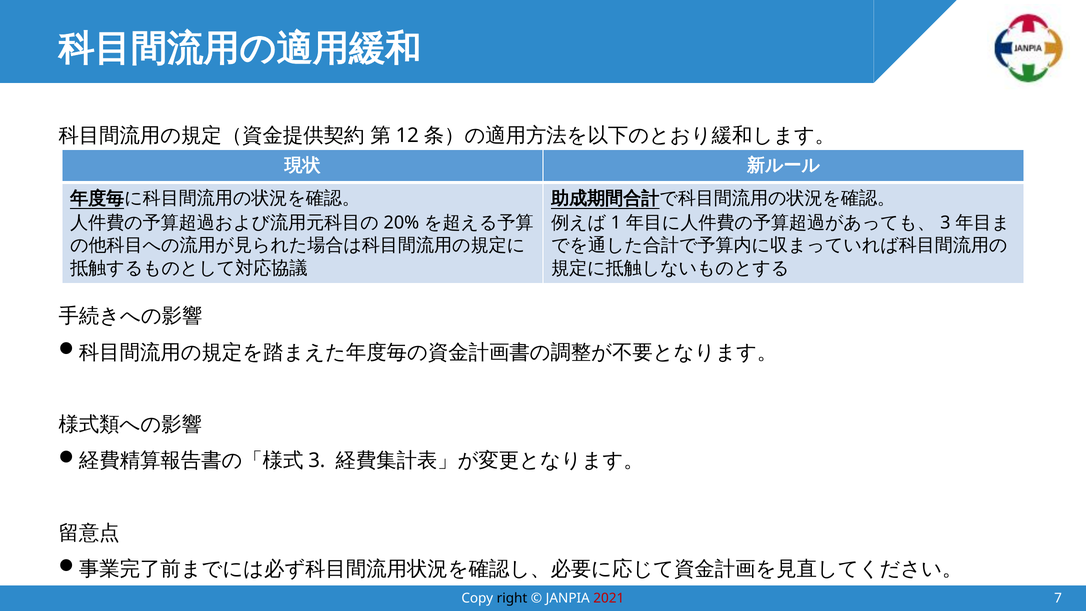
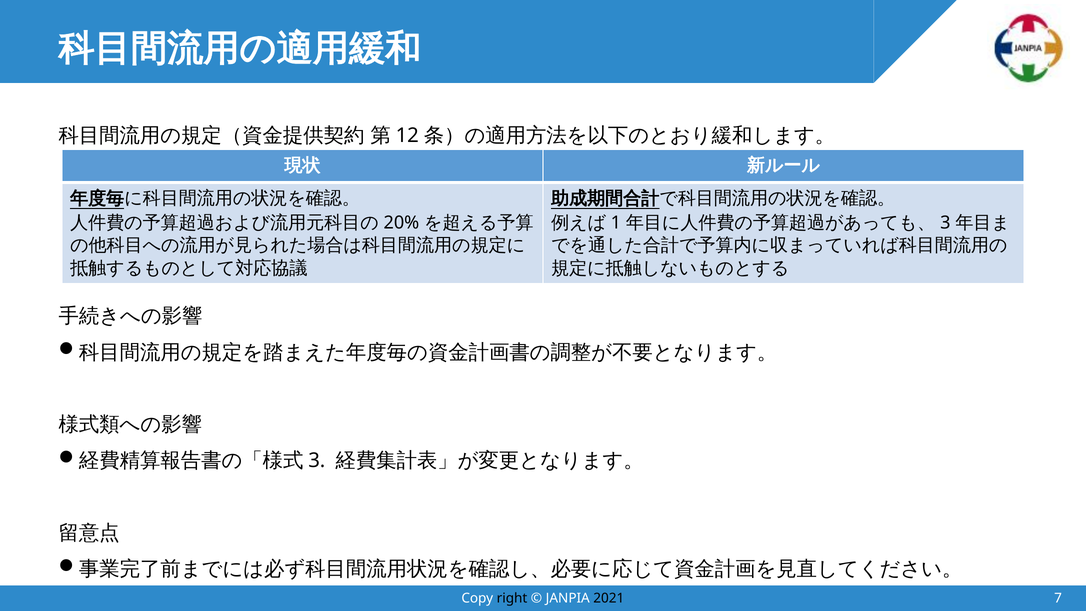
2021 colour: red -> black (609, 598)
